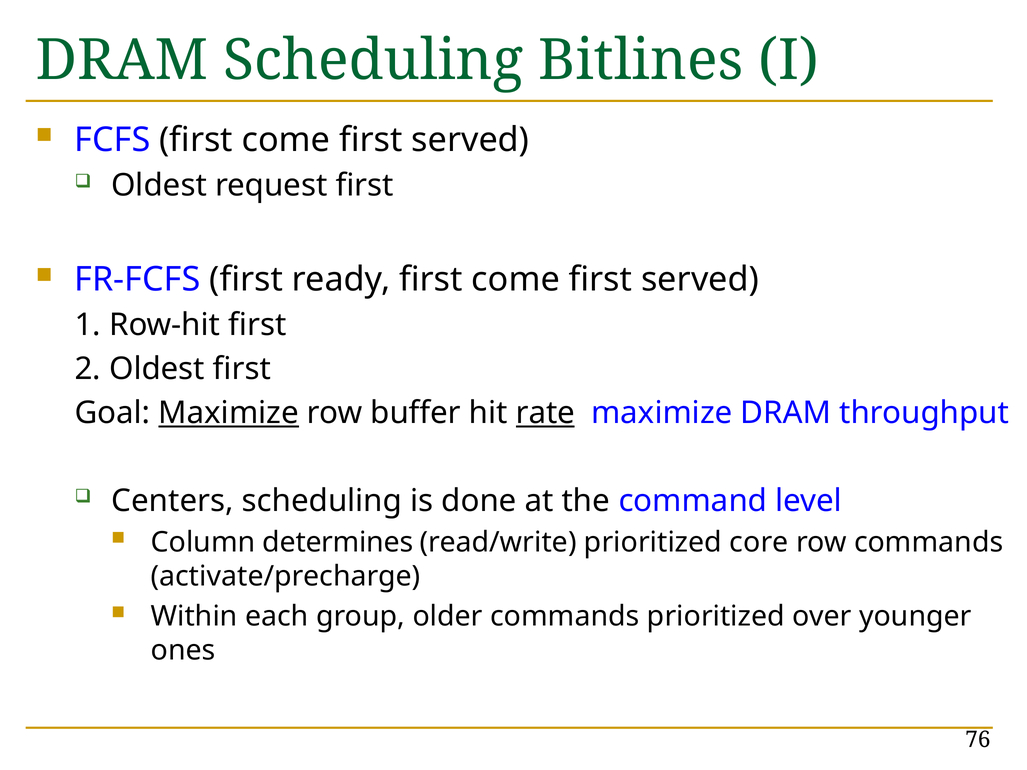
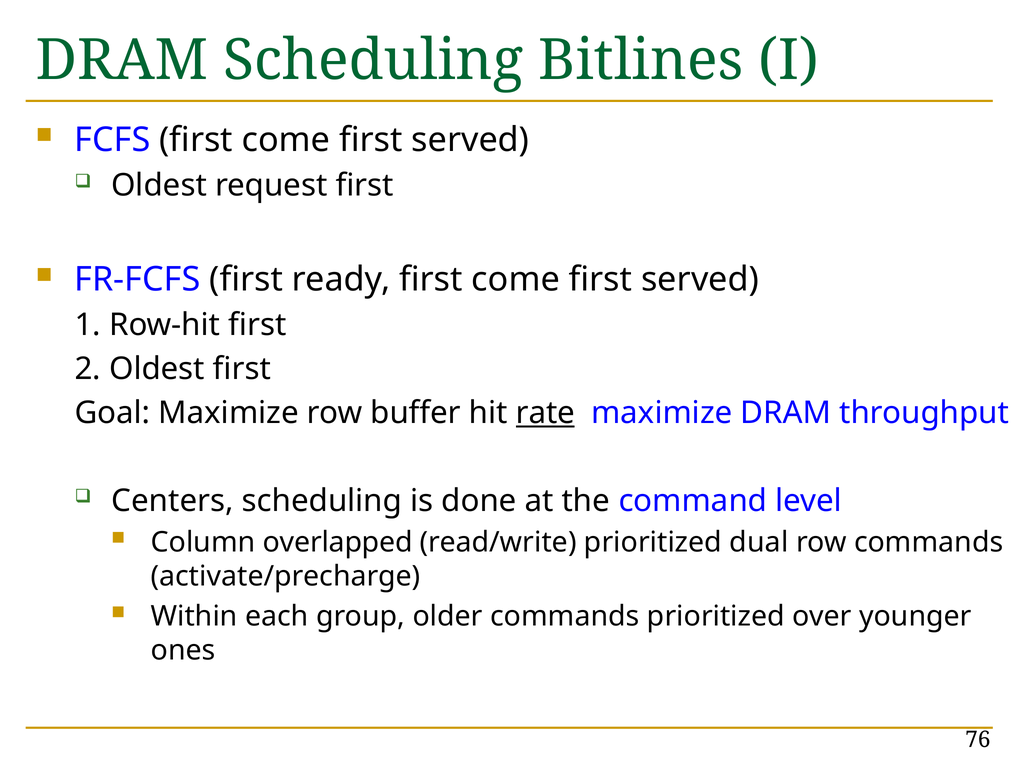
Maximize underline: present -> none (229, 413)
determines: determines -> overlapped (338, 542)
core: core -> dual (759, 542)
